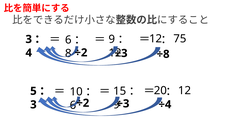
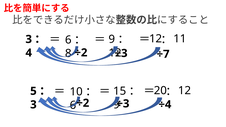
75: 75 -> 11 (180, 39)
÷8: ÷8 -> ÷7 (163, 54)
